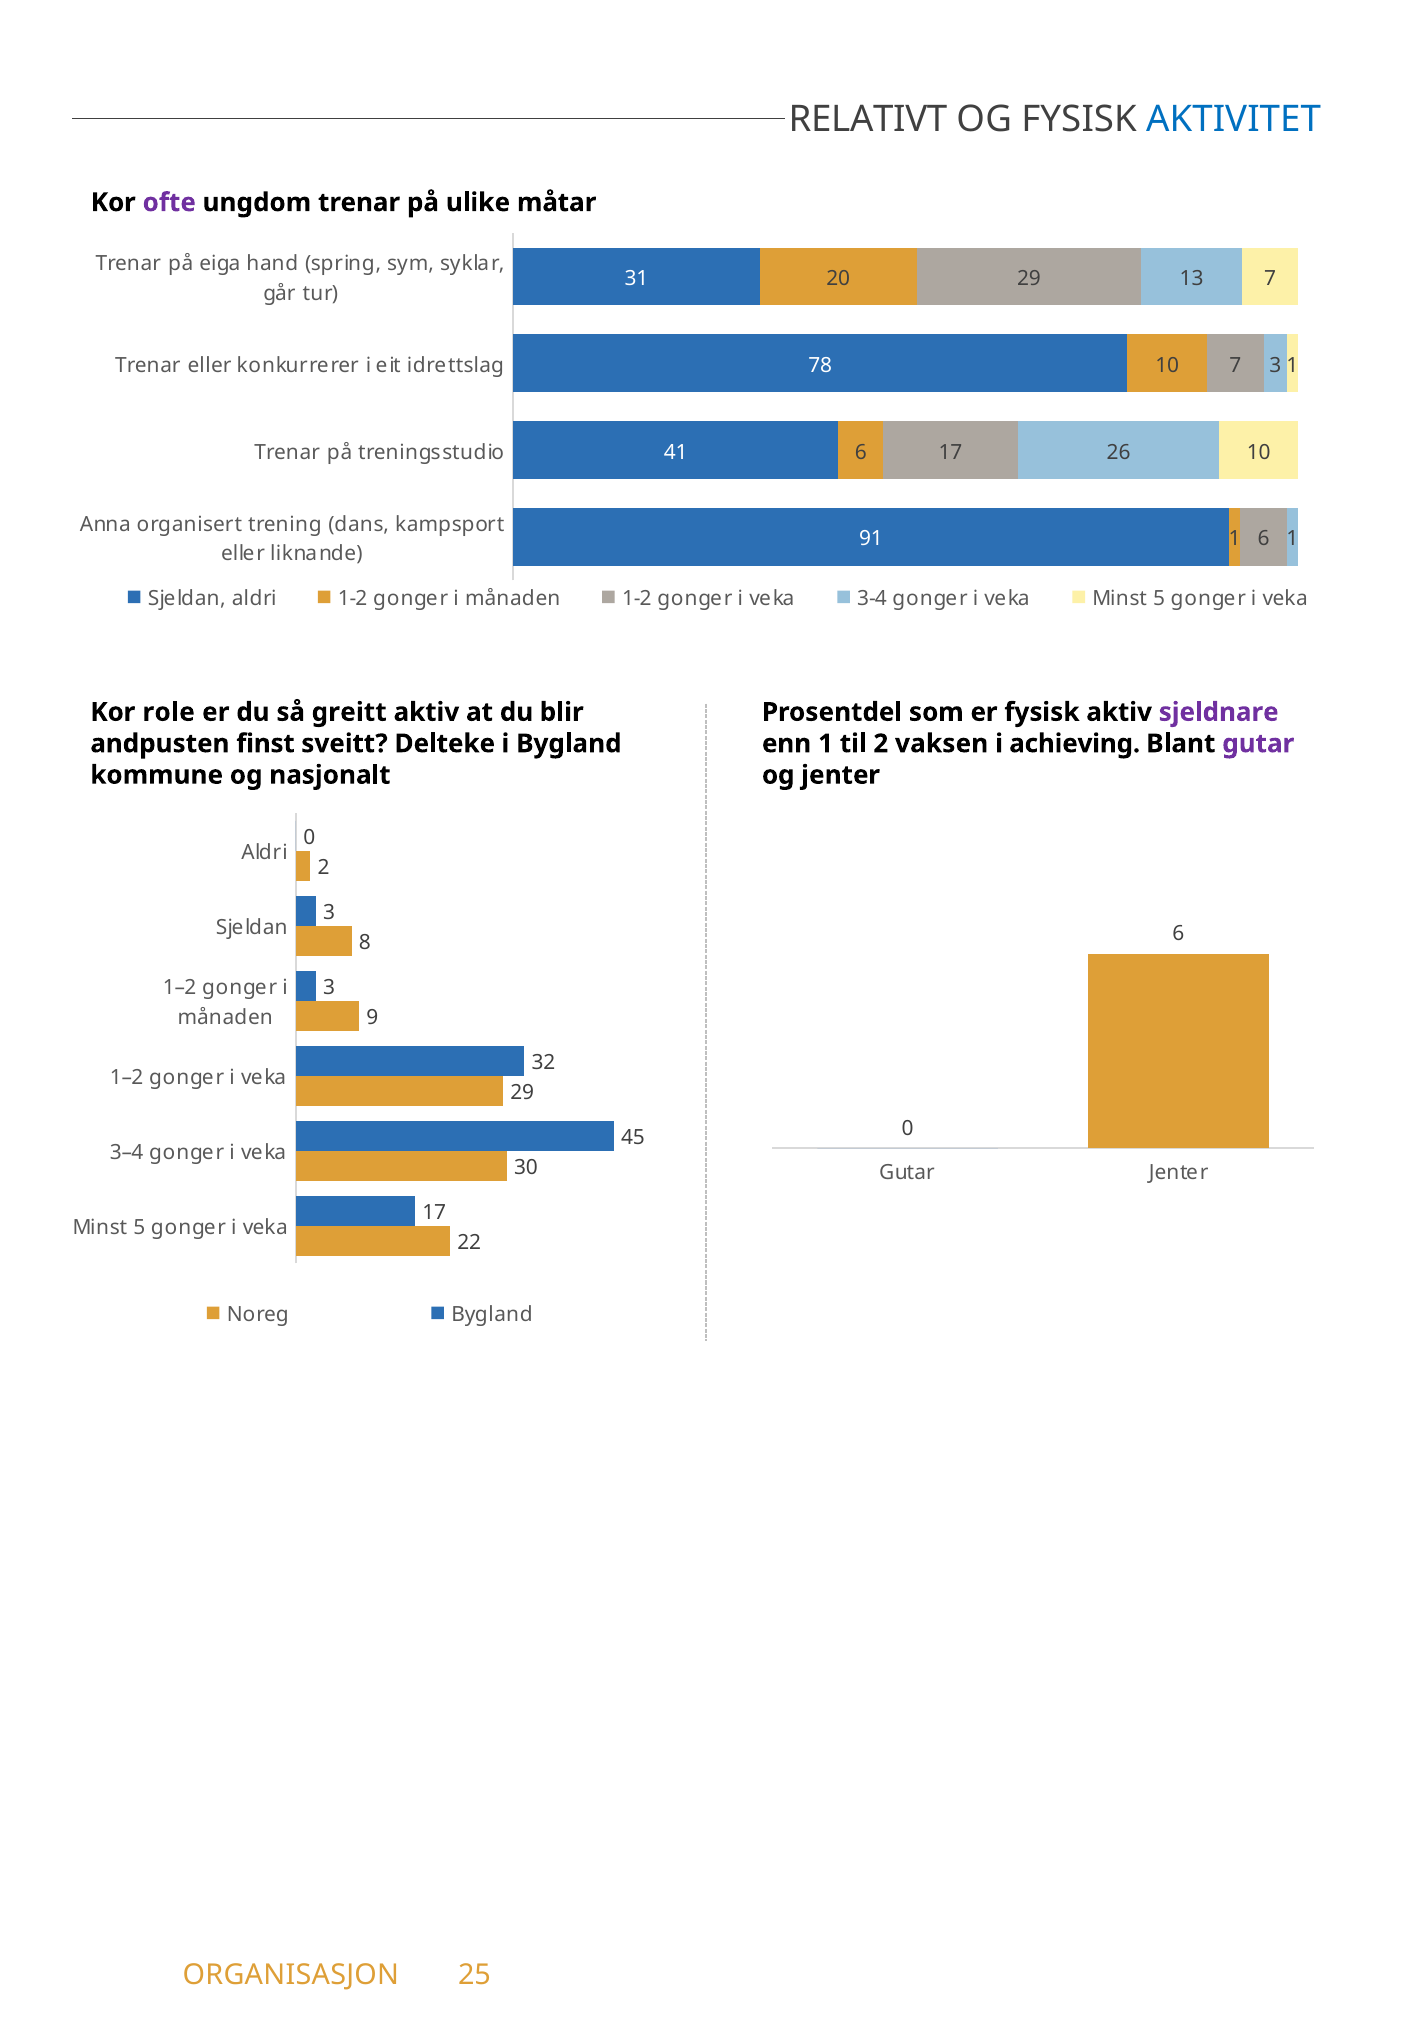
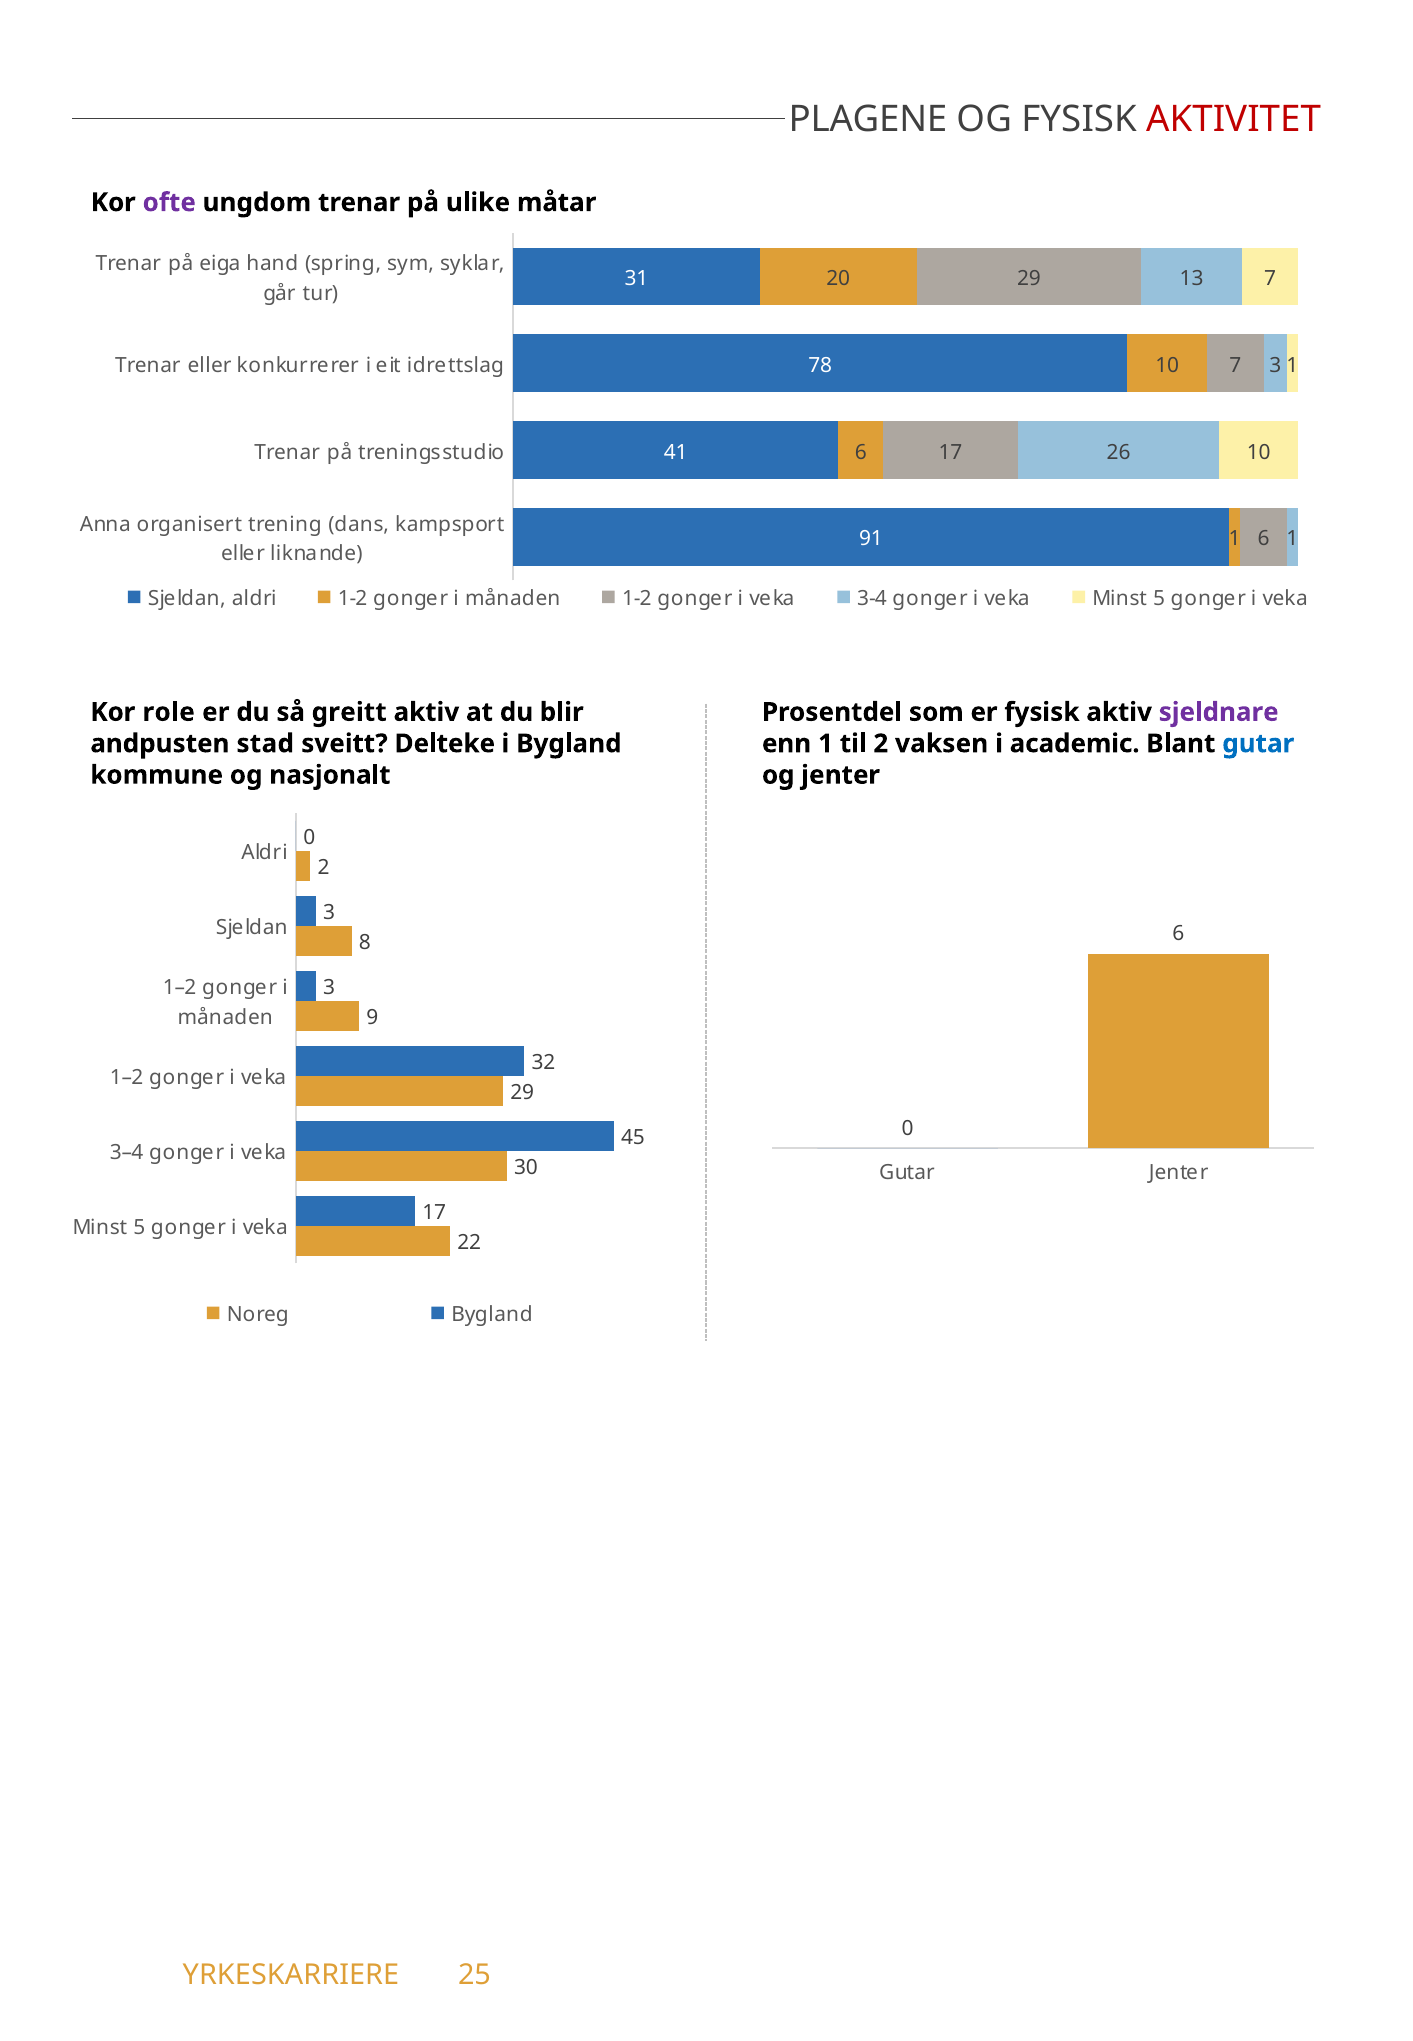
RELATIVT: RELATIVT -> PLAGENE (868, 120)
AKTIVITET colour: blue -> red (1234, 120)
finst: finst -> stad (265, 744)
achieving: achieving -> academic (1075, 744)
gutar colour: purple -> blue (1258, 744)
ORGANISASJON: ORGANISASJON -> YRKESKARRIERE (291, 1975)
